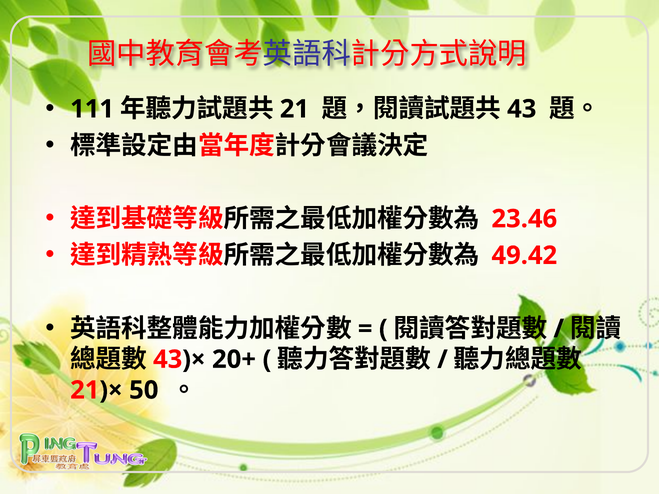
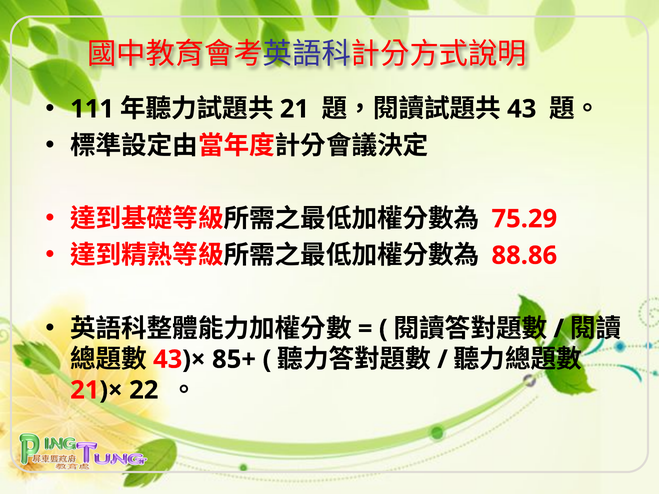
23.46: 23.46 -> 75.29 (524, 219)
49.42: 49.42 -> 88.86 (524, 256)
20+: 20+ -> 85+ (234, 360)
50: 50 -> 22 (144, 390)
